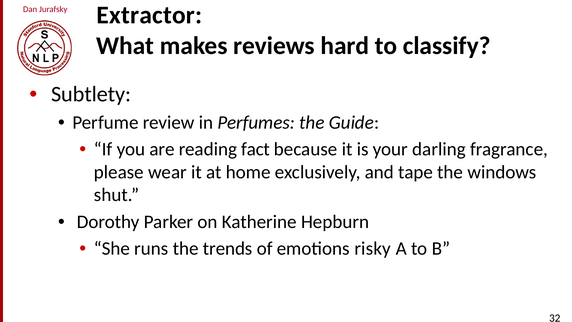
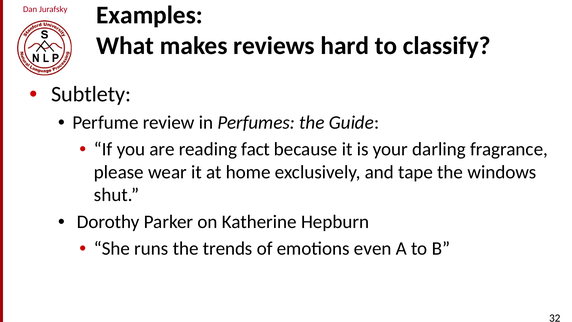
Extractor: Extractor -> Examples (150, 15)
risky: risky -> even (373, 248)
